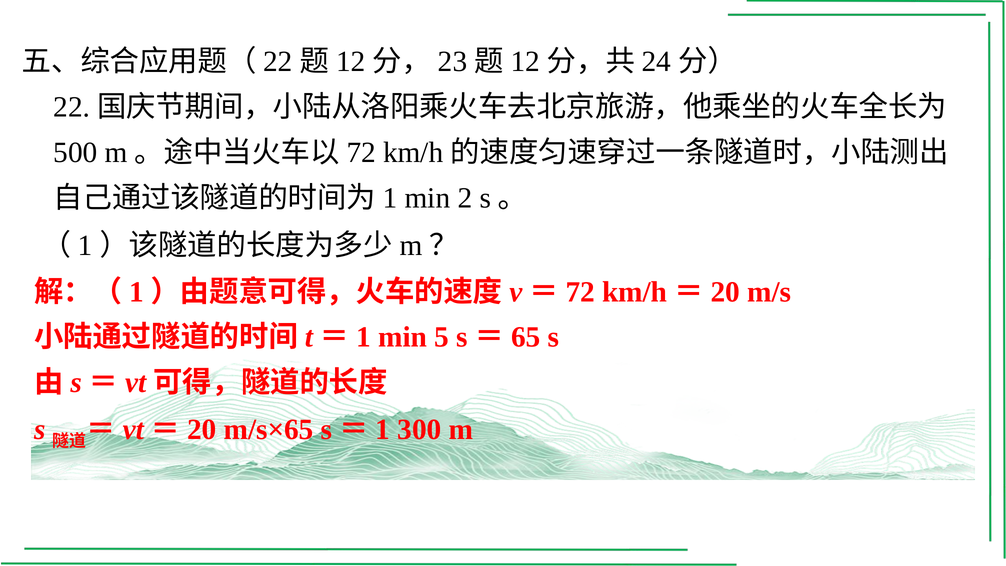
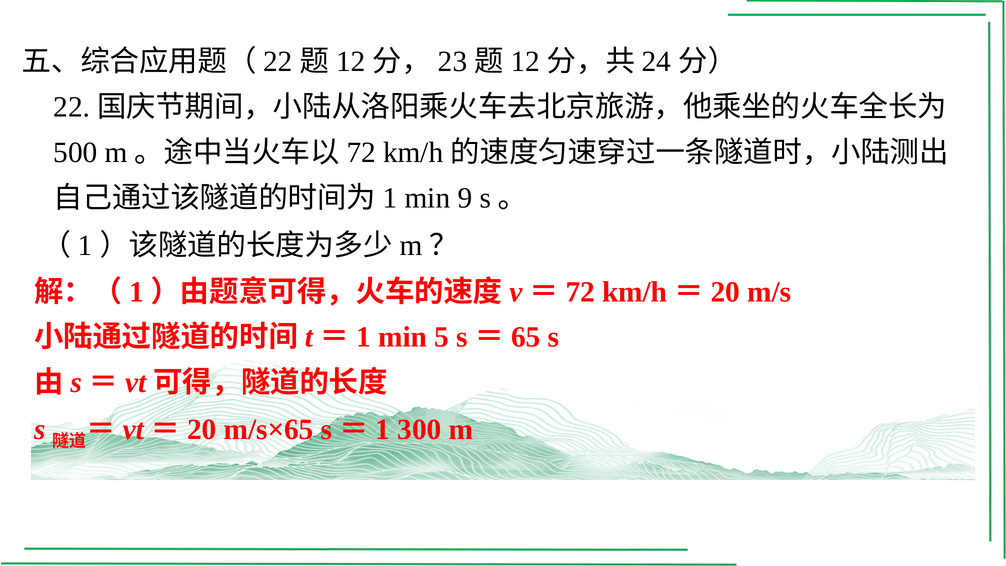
2: 2 -> 9 (465, 198)
